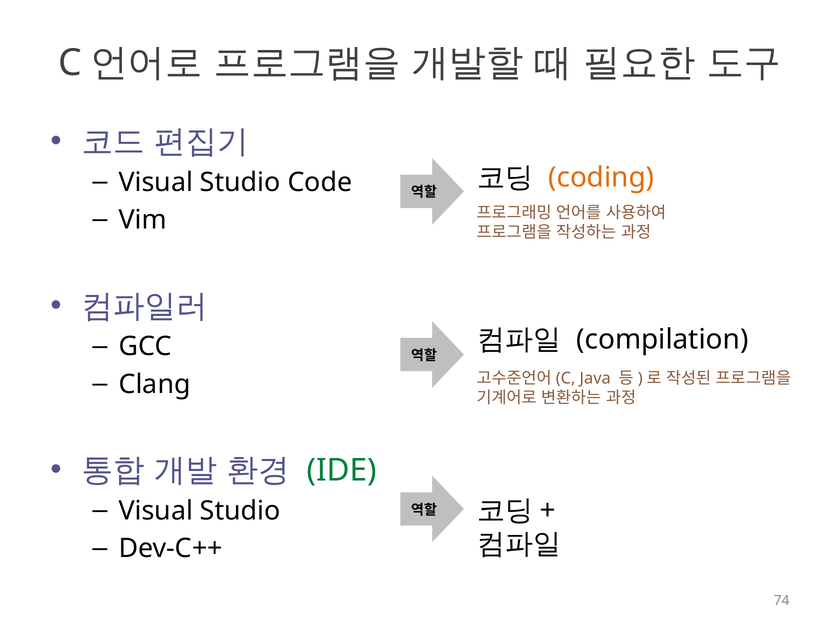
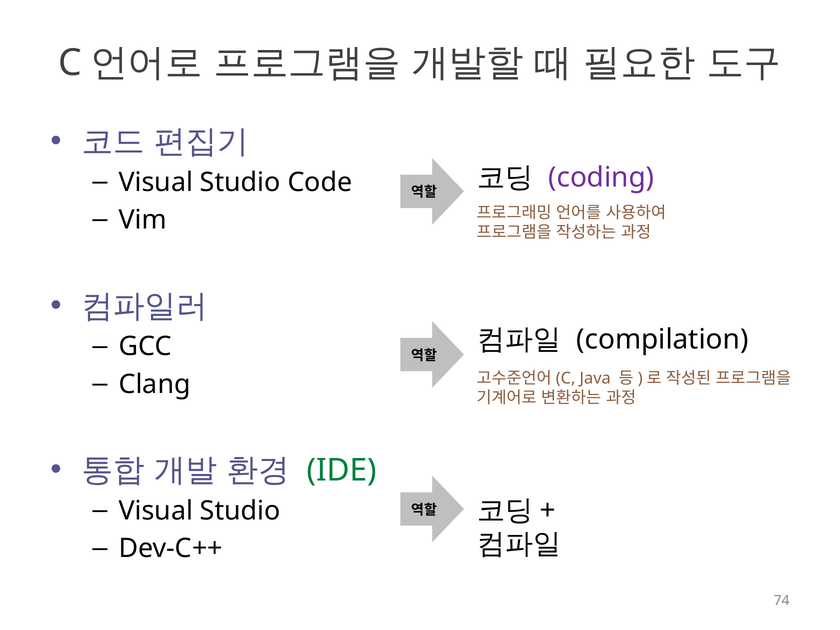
coding colour: orange -> purple (601, 177)
